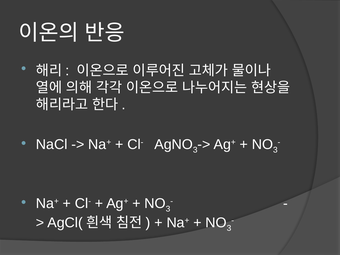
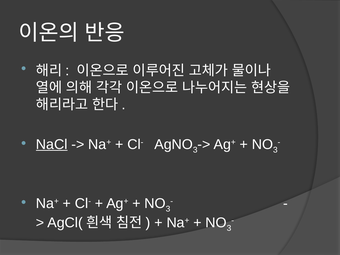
NaCl underline: none -> present (52, 144)
